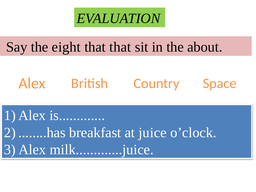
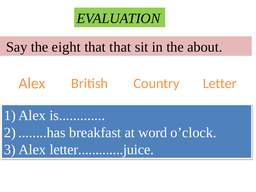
Space: Space -> Letter (220, 83)
juice: juice -> word (153, 133)
milk.............juice: milk.............juice -> letter.............juice (102, 150)
